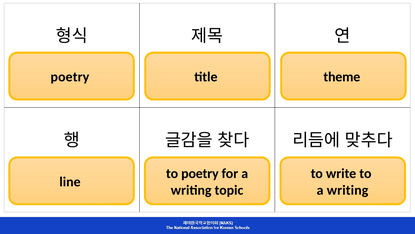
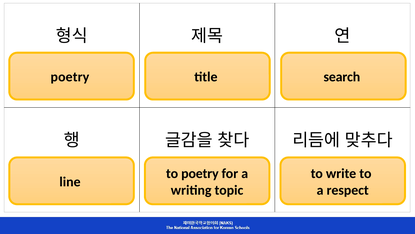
theme: theme -> search (342, 77)
writing: writing -> respect (348, 190)
